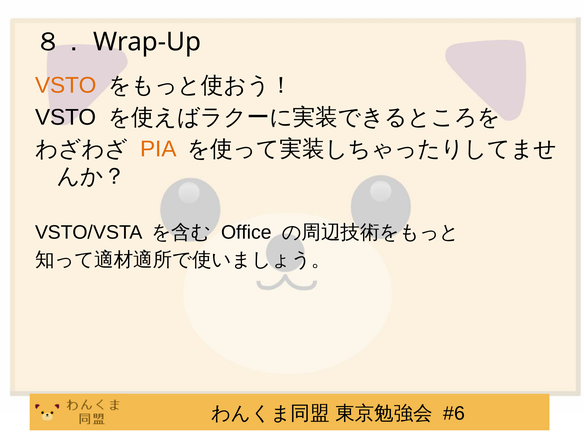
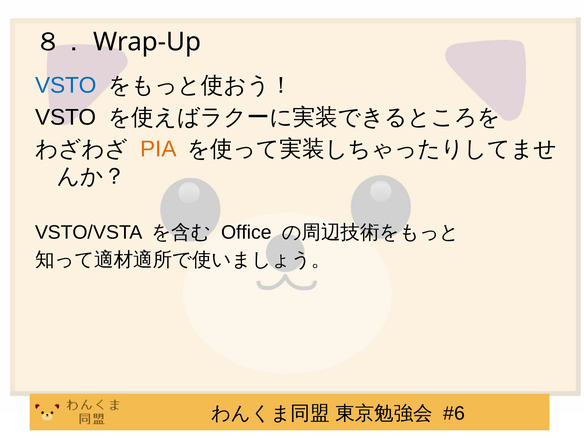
VSTO colour: orange -> blue (66, 85)
